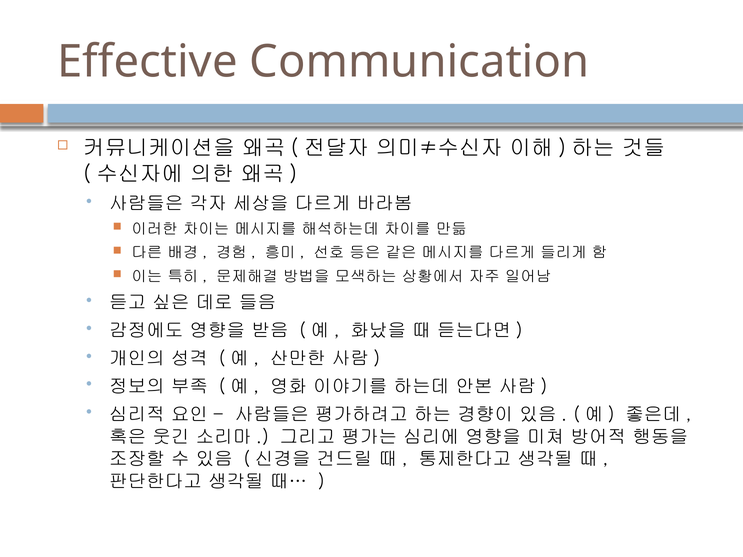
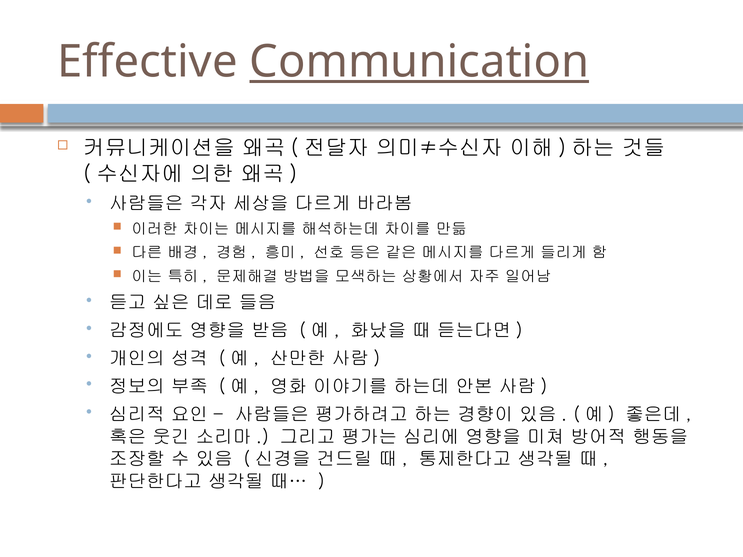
Communication underline: none -> present (419, 62)
